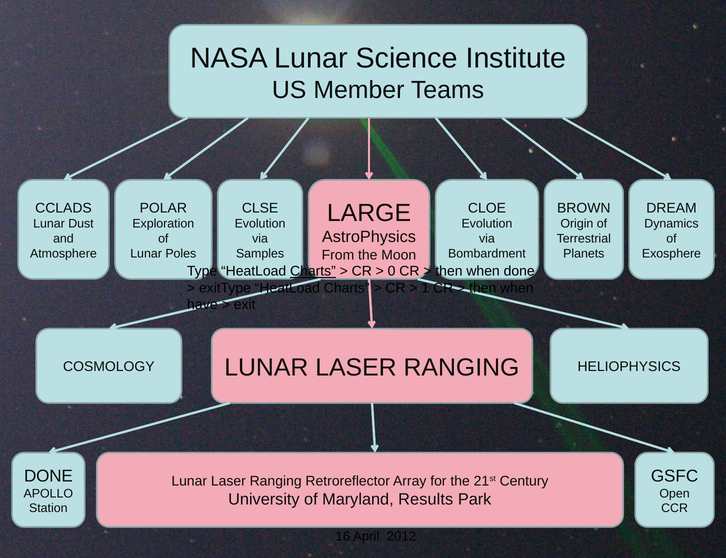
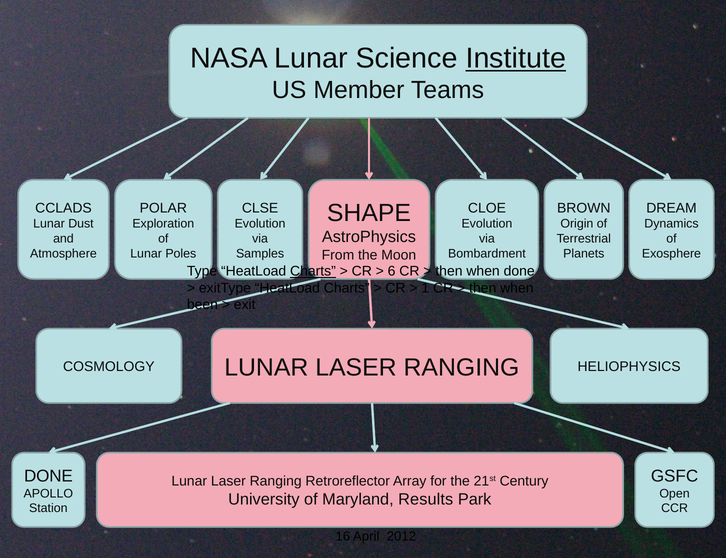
Institute underline: none -> present (516, 58)
LARGE: LARGE -> SHAPE (369, 213)
0: 0 -> 6 (392, 272)
have: have -> been (202, 305)
